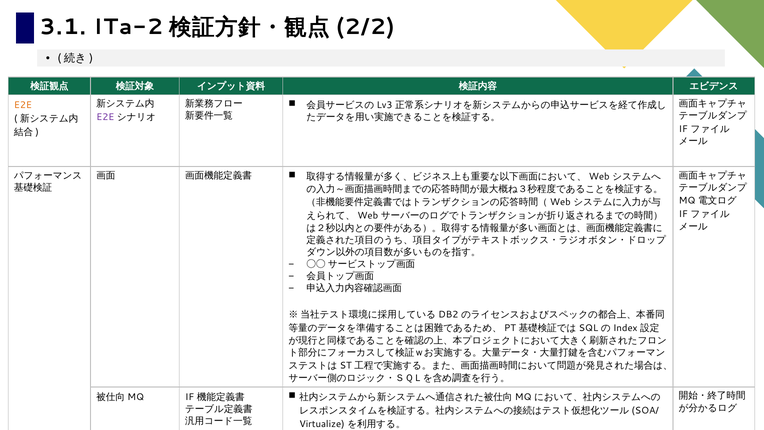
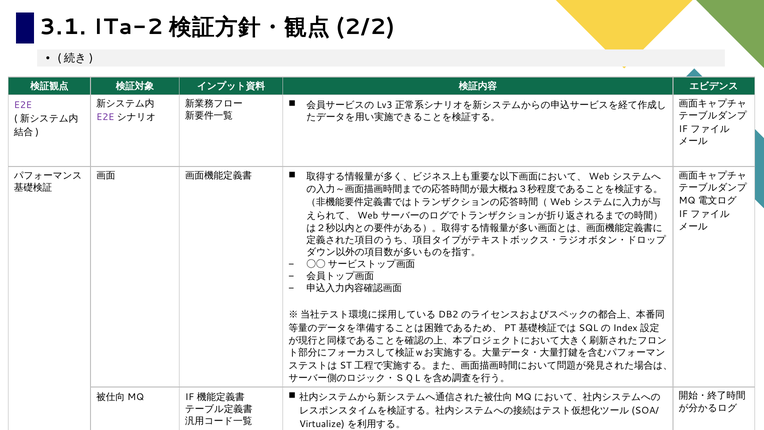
E2E colour: orange -> purple (23, 105)
